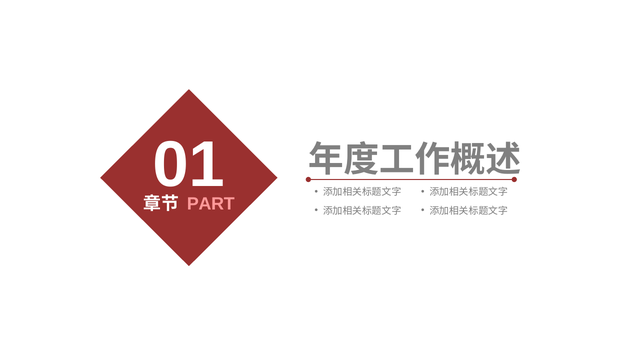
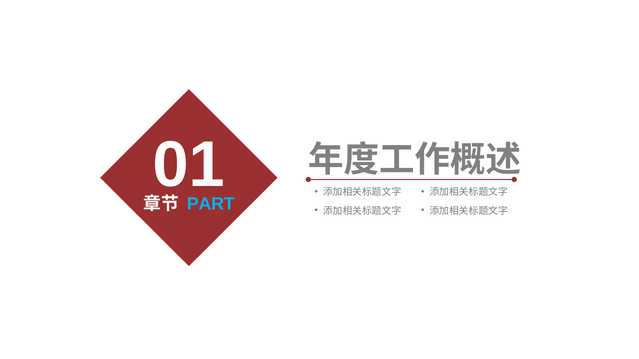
PART colour: pink -> light blue (211, 204)
